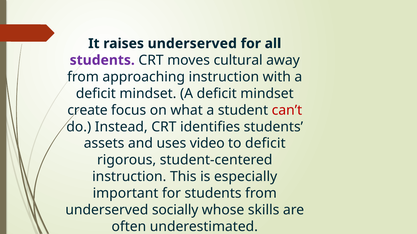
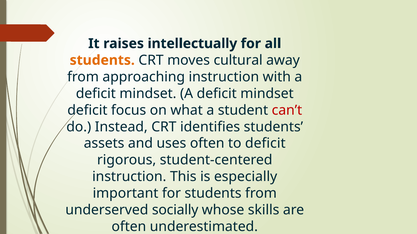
raises underserved: underserved -> intellectually (192, 44)
students colour: purple -> orange (102, 60)
create: create -> deficit (87, 110)
uses video: video -> often (207, 144)
